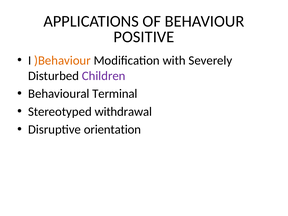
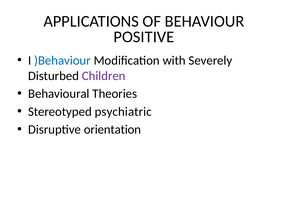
)Behaviour colour: orange -> blue (62, 60)
Terminal: Terminal -> Theories (115, 94)
withdrawal: withdrawal -> psychiatric (123, 112)
